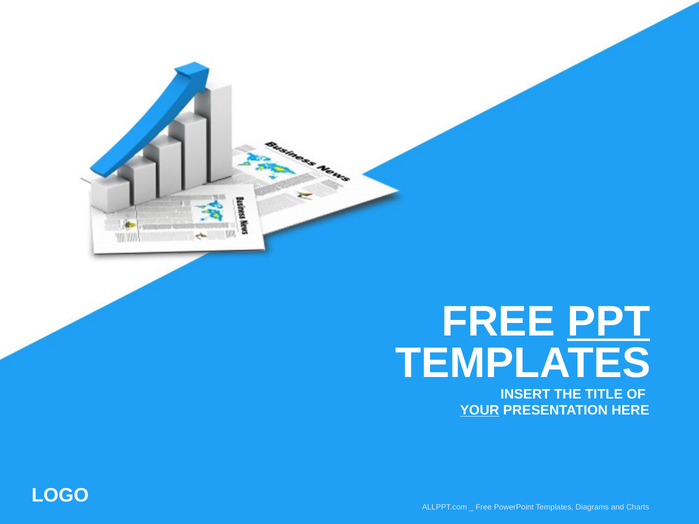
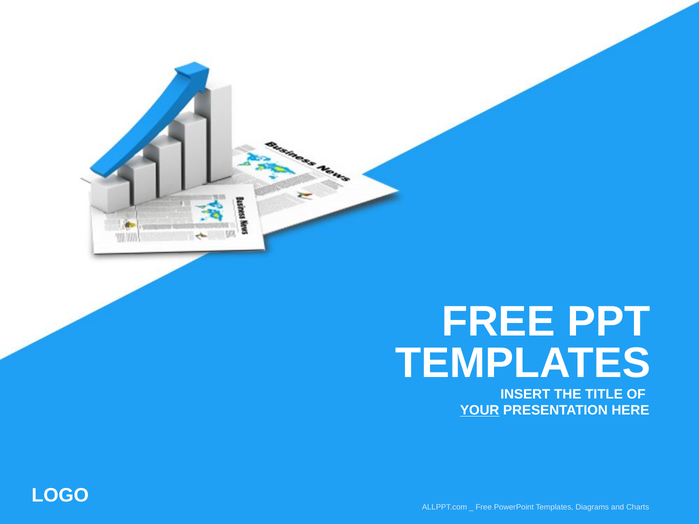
PPT underline: present -> none (609, 322)
